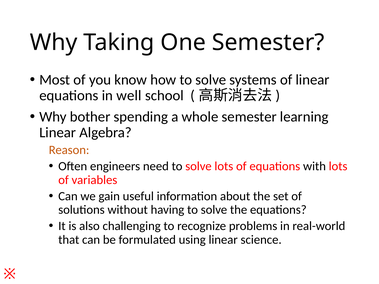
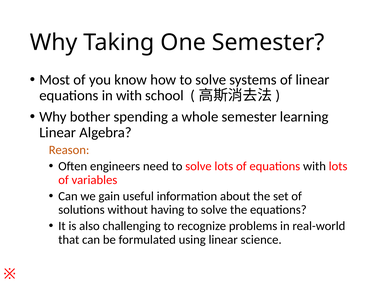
in well: well -> with (129, 96)
